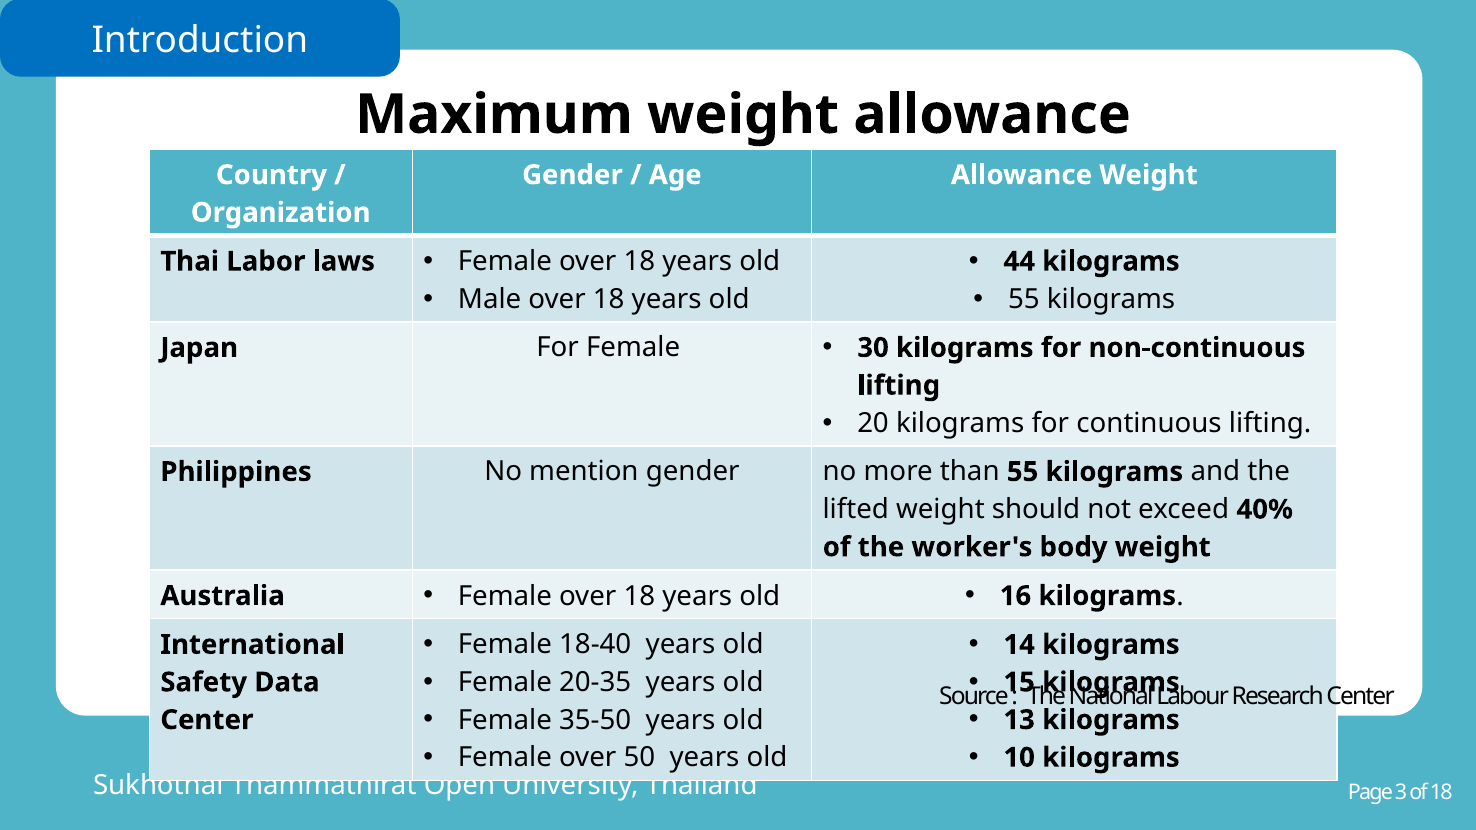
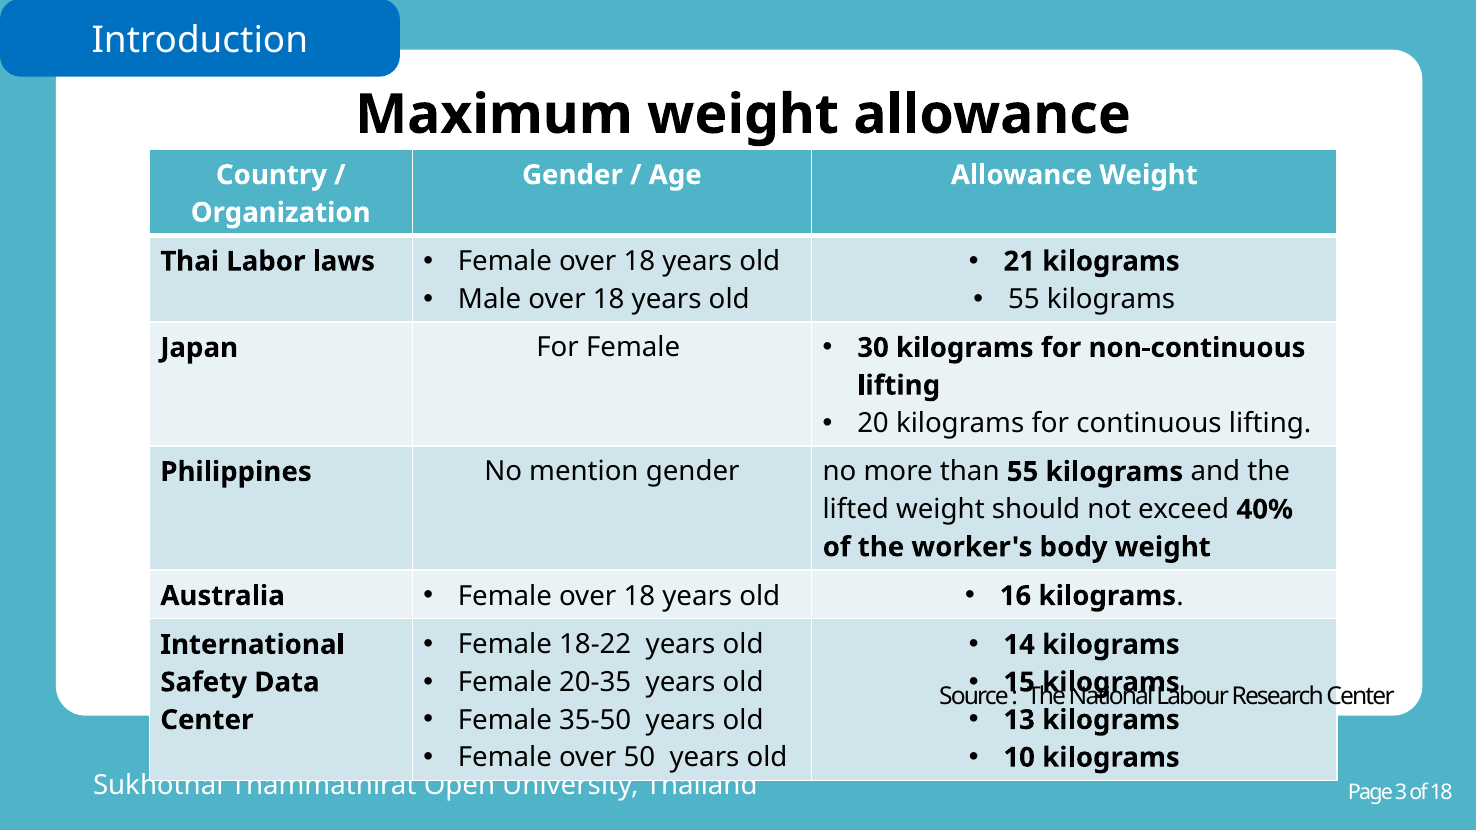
44: 44 -> 21 (1019, 261)
18-40: 18-40 -> 18-22 (595, 645)
